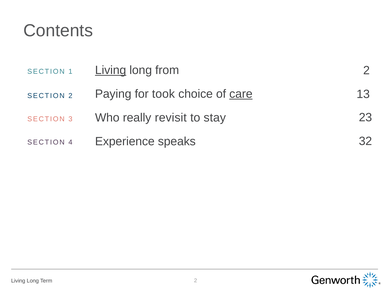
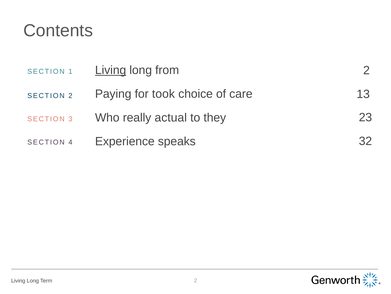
care underline: present -> none (241, 94)
revisit: revisit -> actual (171, 117)
stay: stay -> they (215, 117)
